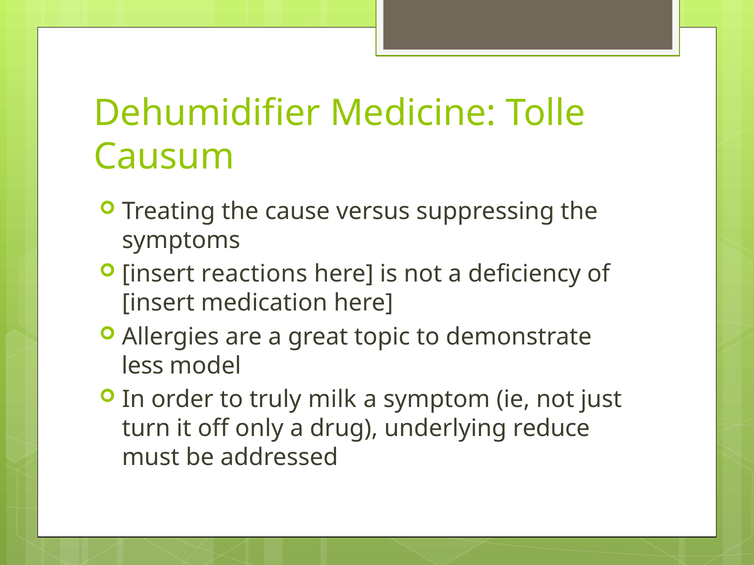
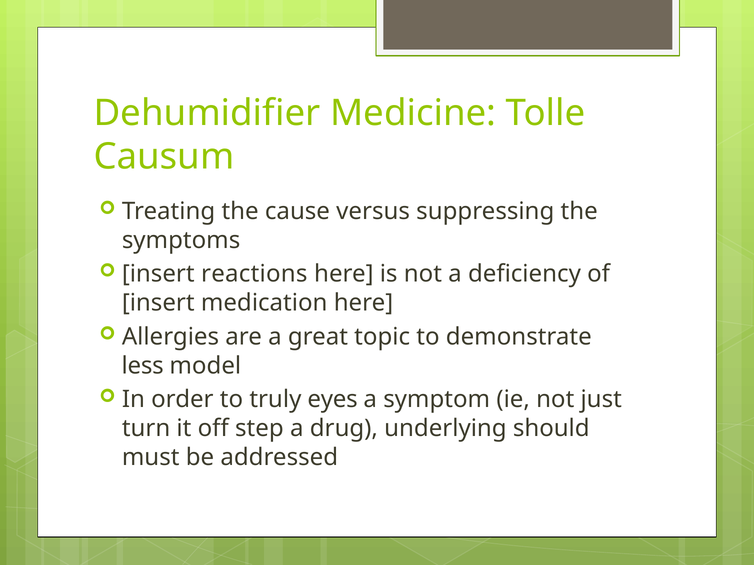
milk: milk -> eyes (333, 400)
only: only -> step (259, 429)
reduce: reduce -> should (551, 429)
